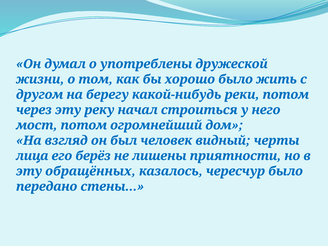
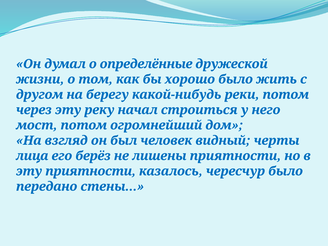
употреблены: употреблены -> определённые (146, 64)
эту обращённых: обращённых -> приятности (91, 171)
